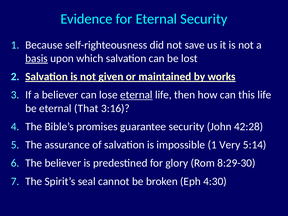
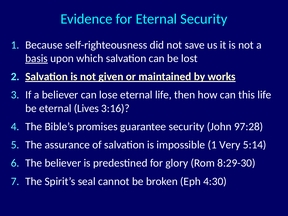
eternal underline: present -> none (136, 95)
That: That -> Lives (86, 108)
42:28: 42:28 -> 97:28 (249, 127)
